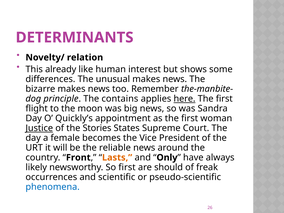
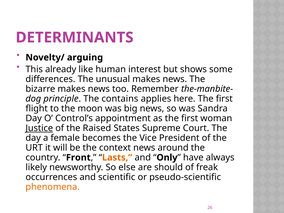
relation: relation -> arguing (85, 57)
here underline: present -> none (184, 99)
Quickly’s: Quickly’s -> Control’s (74, 118)
Stories: Stories -> Raised (97, 128)
reliable: reliable -> context (115, 148)
So first: first -> else (127, 167)
phenomena colour: blue -> orange (53, 187)
